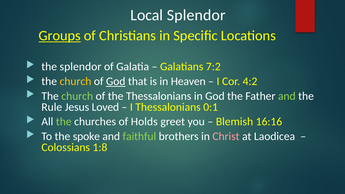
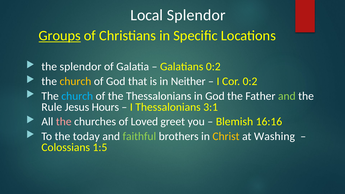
Galatians 7:2: 7:2 -> 0:2 (213, 67)
God underline: present -> none (116, 81)
Heaven: Heaven -> Neither (188, 81)
Cor 4:2: 4:2 -> 0:2 (250, 81)
church colour: light green -> light blue (77, 96)
Loved: Loved -> Hours (105, 107)
0:1: 0:1 -> 3:1 (211, 107)
the colour: light green -> pink (64, 122)
Holds: Holds -> Loved (144, 122)
spoke: spoke -> today (86, 136)
Christ colour: pink -> yellow (226, 136)
Laodicea: Laodicea -> Washing (274, 136)
1:8: 1:8 -> 1:5 (100, 147)
